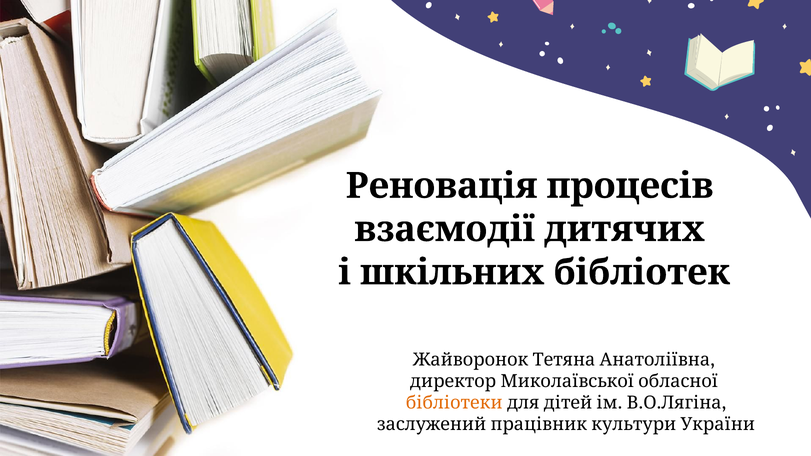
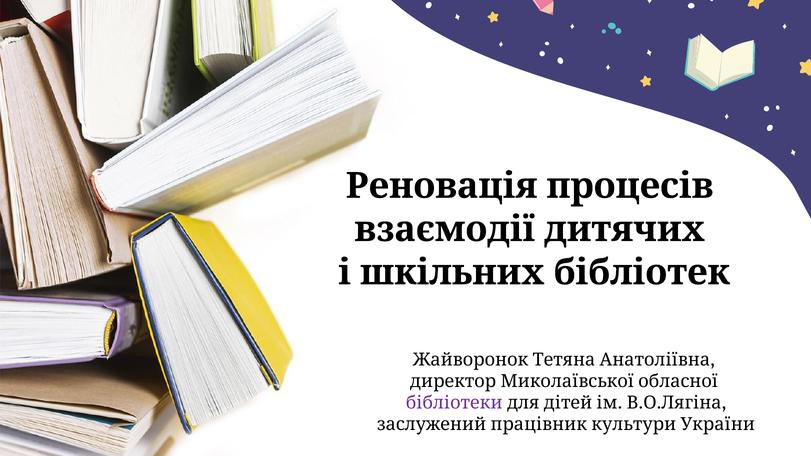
бібліотеки colour: orange -> purple (454, 403)
